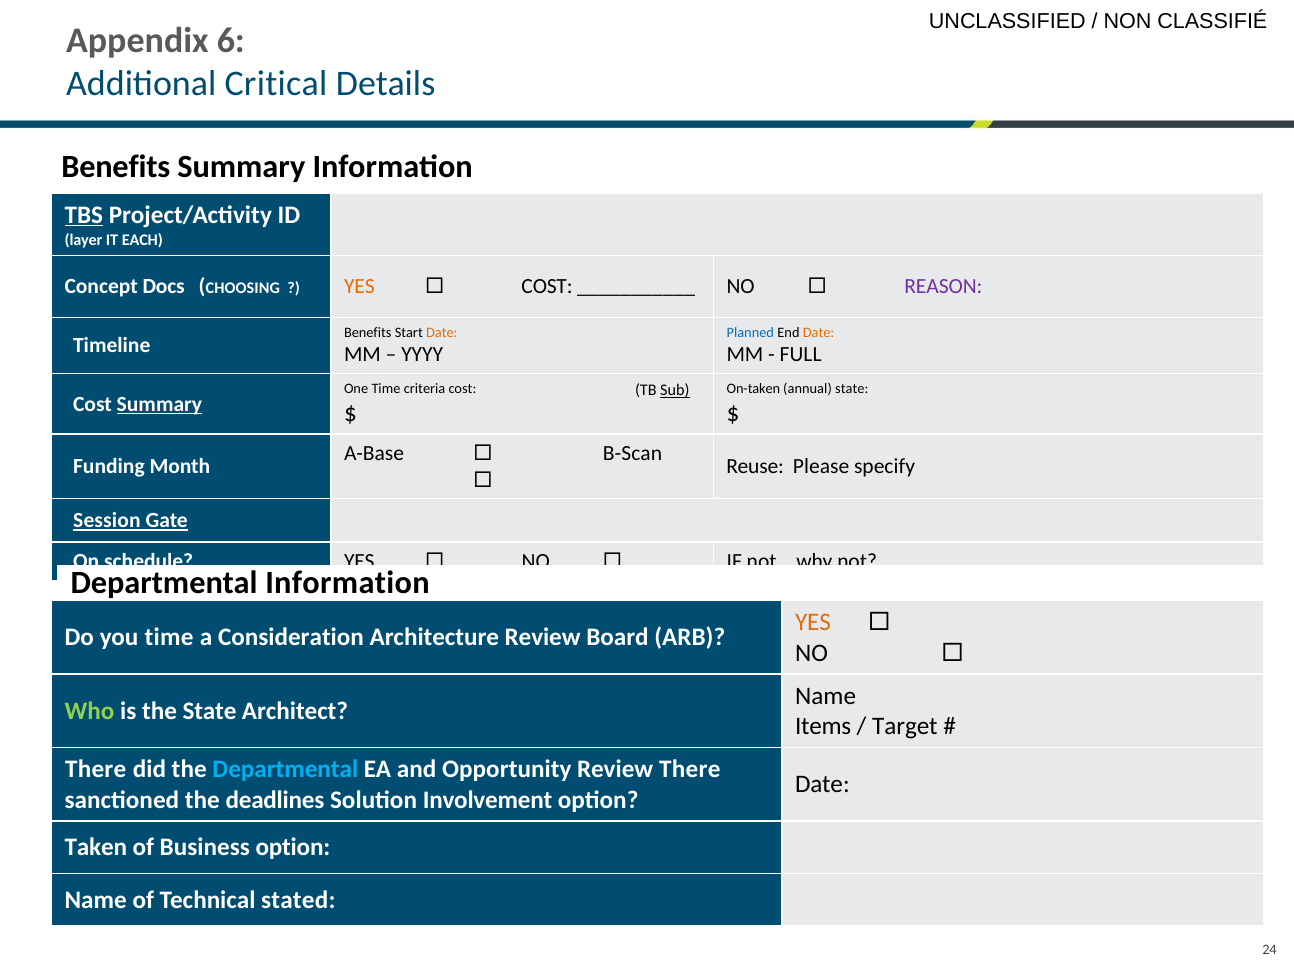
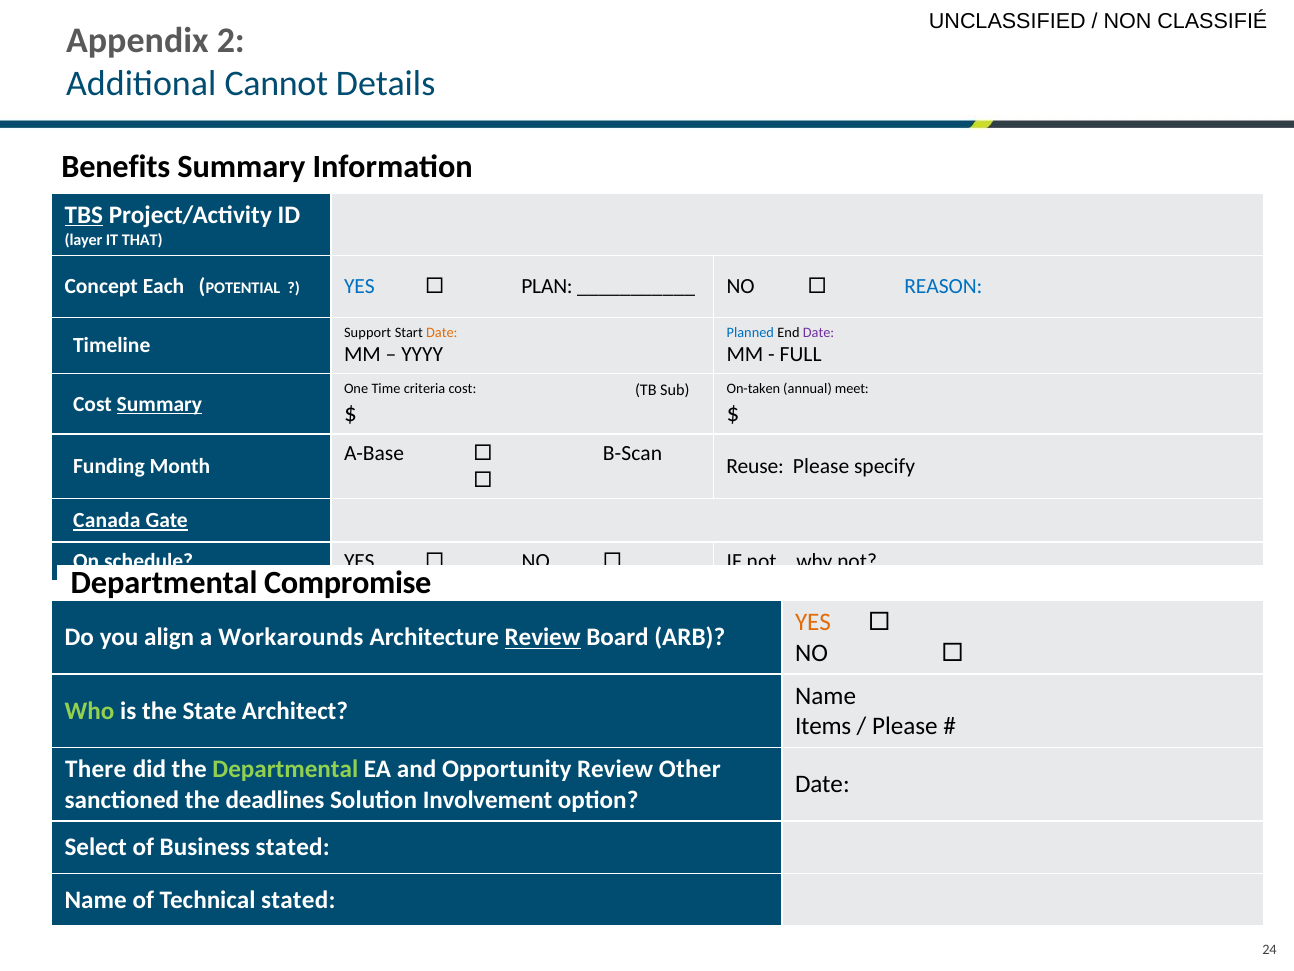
6: 6 -> 2 (231, 41)
Critical: Critical -> Cannot (276, 84)
EACH: EACH -> THAT (142, 240)
Docs: Docs -> Each (164, 286)
CHOOSING: CHOOSING -> POTENTIAL (243, 288)
YES colour: orange -> blue (359, 286)
COST: COST -> PLAN (547, 286)
REASON colour: purple -> blue (943, 286)
Benefits: Benefits -> Support (368, 333)
Date colour: orange -> purple (819, 333)
annual state: state -> meet (852, 389)
Sub underline: present -> none (675, 390)
Session: Session -> Canada (107, 520)
Departmental Information: Information -> Compromise (348, 582)
you time: time -> align (169, 637)
Consideration: Consideration -> Workarounds (291, 637)
Review underline: none -> present (543, 637)
Target: Target -> Please (905, 726)
Departmental colour: light blue -> light green (285, 769)
Review There: There -> Other (690, 769)
Taken: Taken -> Select (96, 847)
Business option: option -> stated (293, 847)
